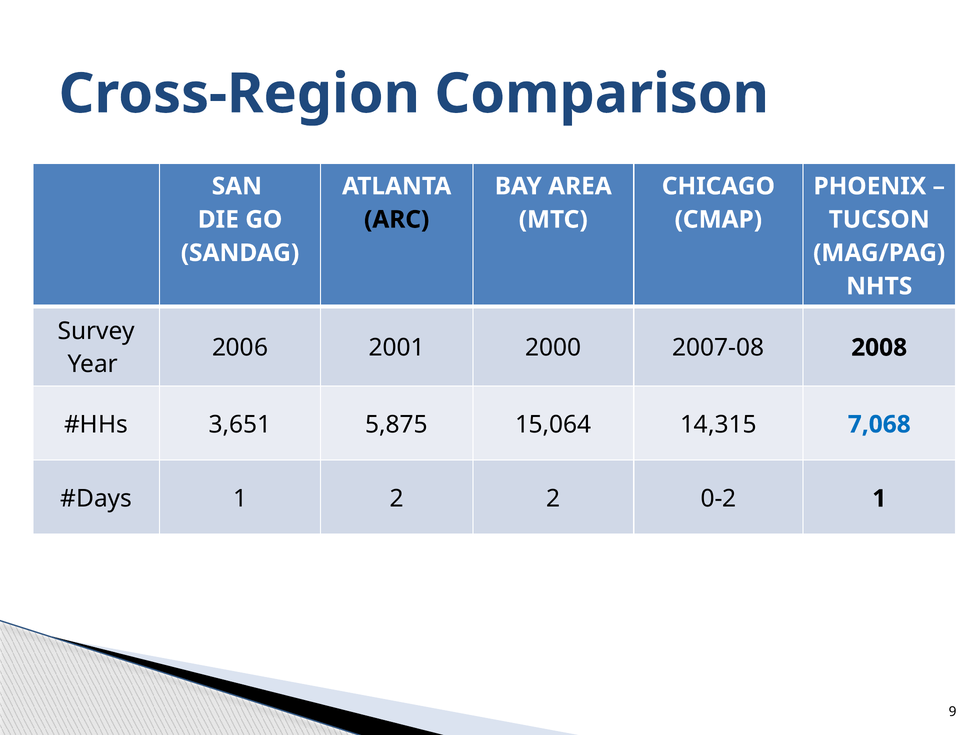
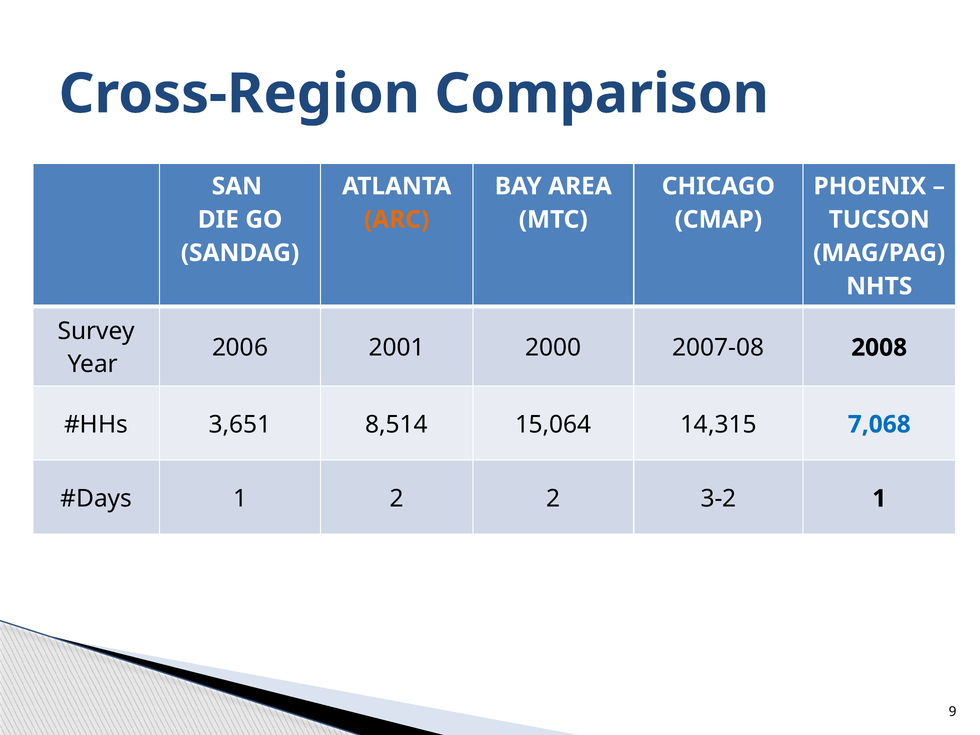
ARC colour: black -> orange (397, 220)
5,875: 5,875 -> 8,514 (397, 424)
0-2: 0-2 -> 3-2 (718, 499)
